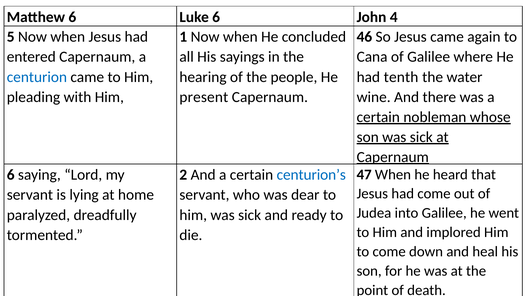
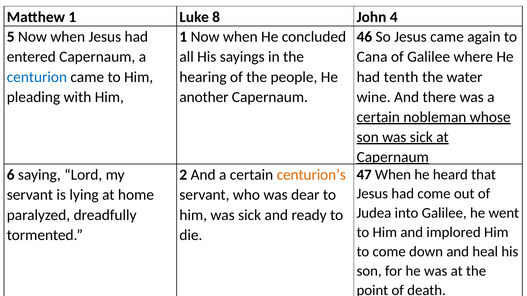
Matthew 6: 6 -> 1 (72, 17)
Luke 6: 6 -> 8 (216, 17)
present: present -> another (204, 97)
centurion’s colour: blue -> orange (311, 175)
